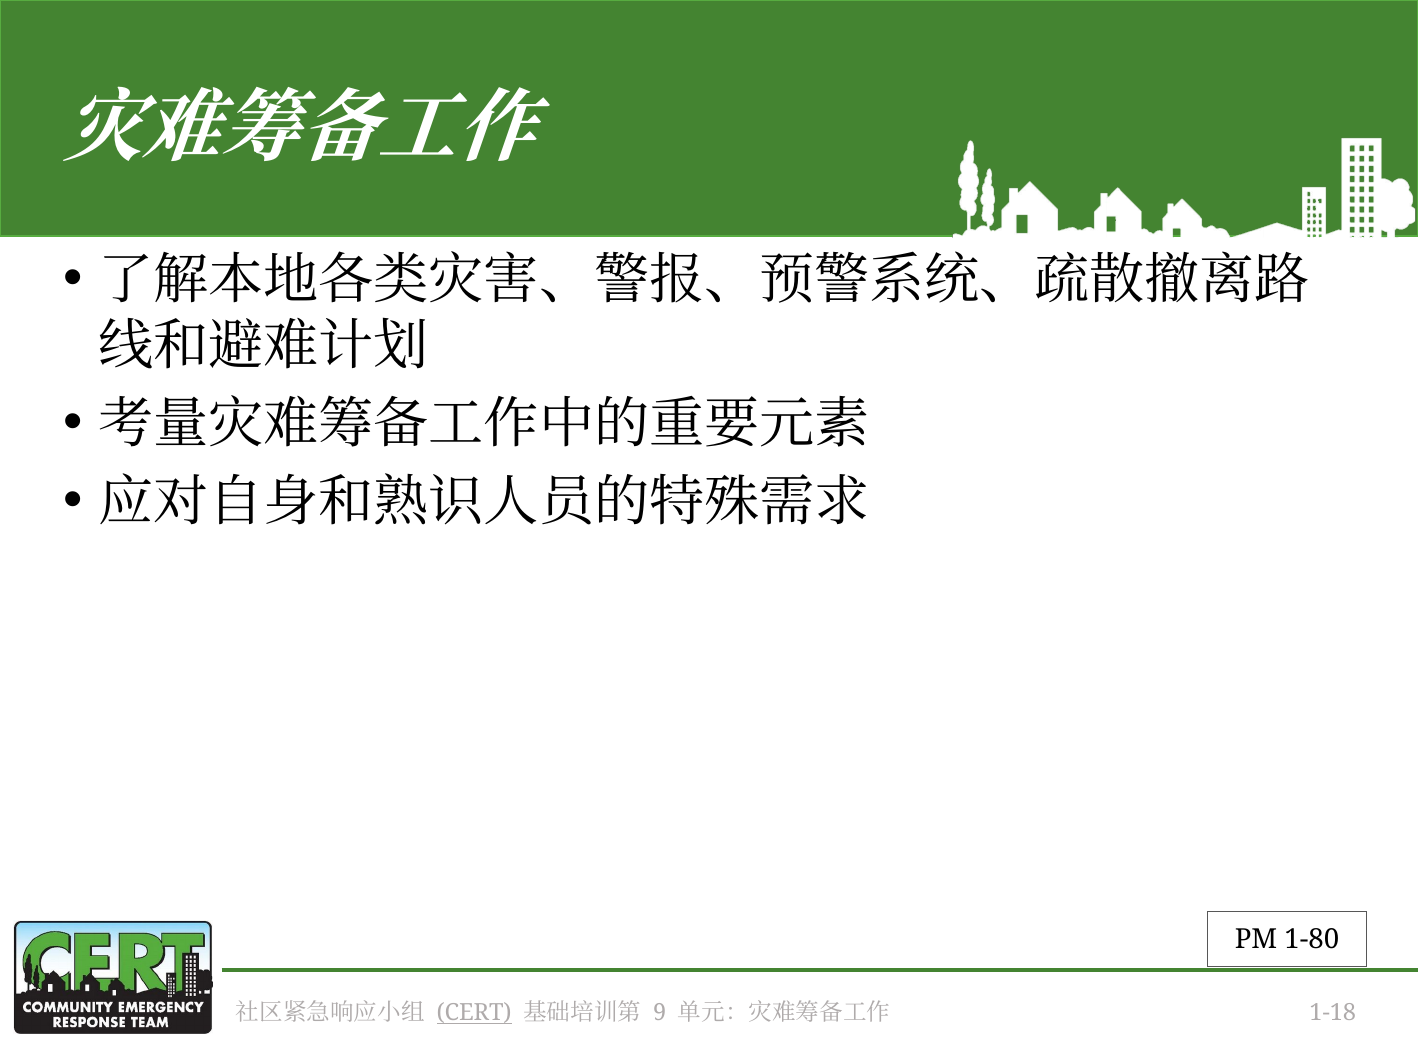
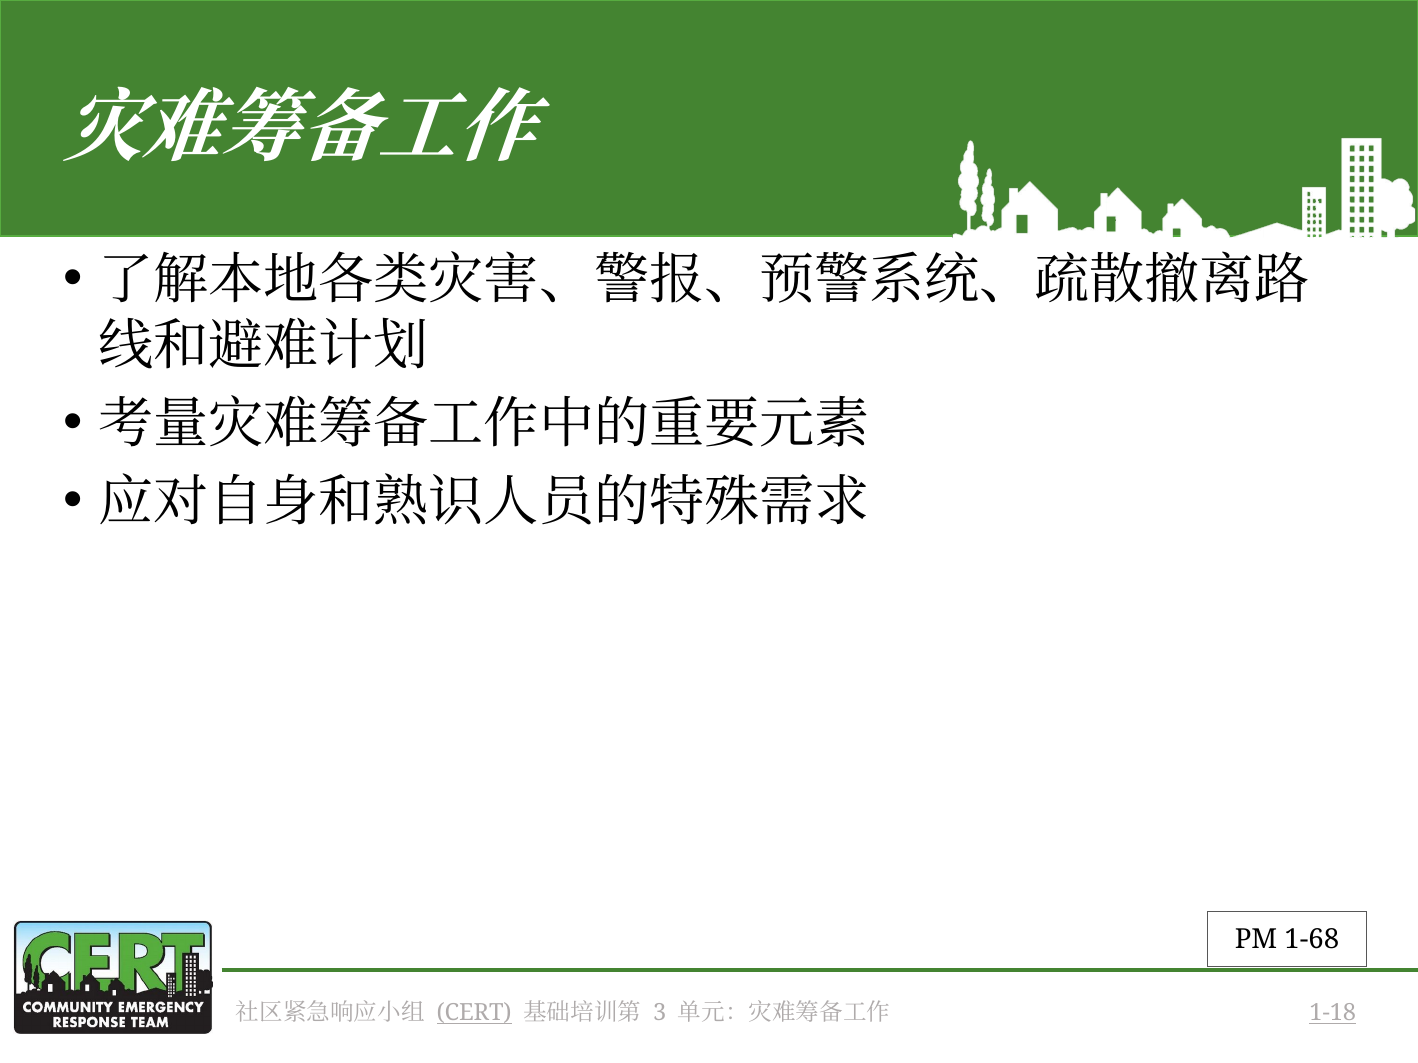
1-80: 1-80 -> 1-68 (1312, 940)
9: 9 -> 3 (660, 1014)
1-18 underline: none -> present (1333, 1014)
